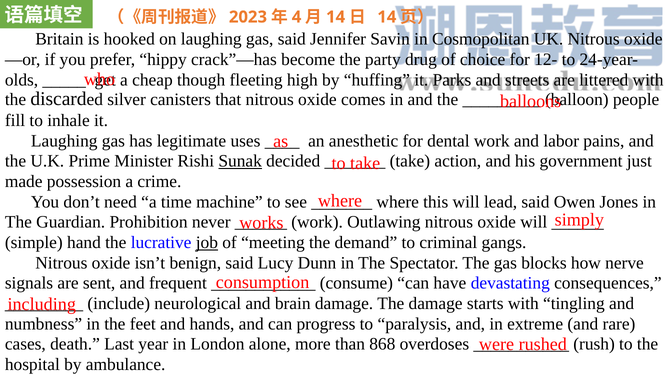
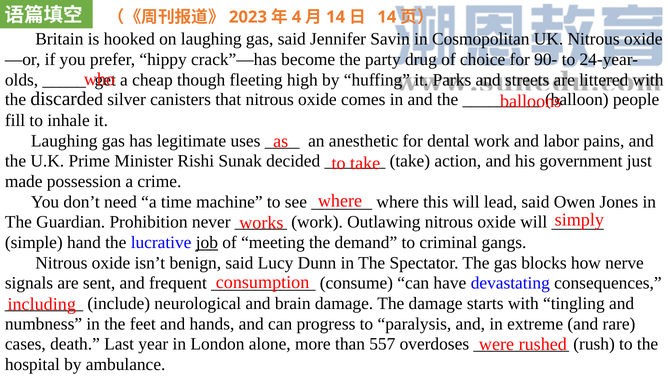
12-: 12- -> 90- (546, 59)
Sunak underline: present -> none (240, 161)
868: 868 -> 557 (382, 344)
